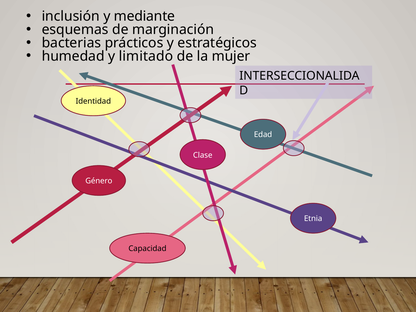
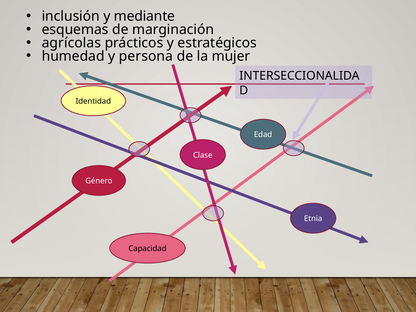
bacterias: bacterias -> agrícolas (71, 43)
limitado: limitado -> persona (146, 56)
